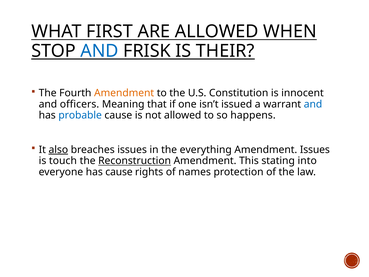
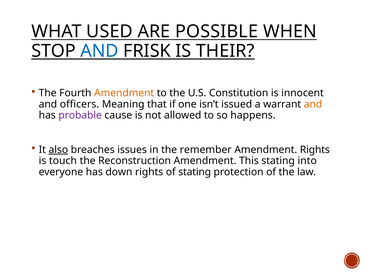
FIRST: FIRST -> USED (109, 31)
ARE ALLOWED: ALLOWED -> POSSIBLE (217, 31)
and colour: blue -> orange (313, 104)
probable colour: blue -> purple (80, 115)
everything: everything -> remember (206, 150)
Amendment Issues: Issues -> Rights (315, 150)
Reconstruction underline: present -> none (135, 161)
has cause: cause -> down (119, 172)
of names: names -> stating (195, 172)
